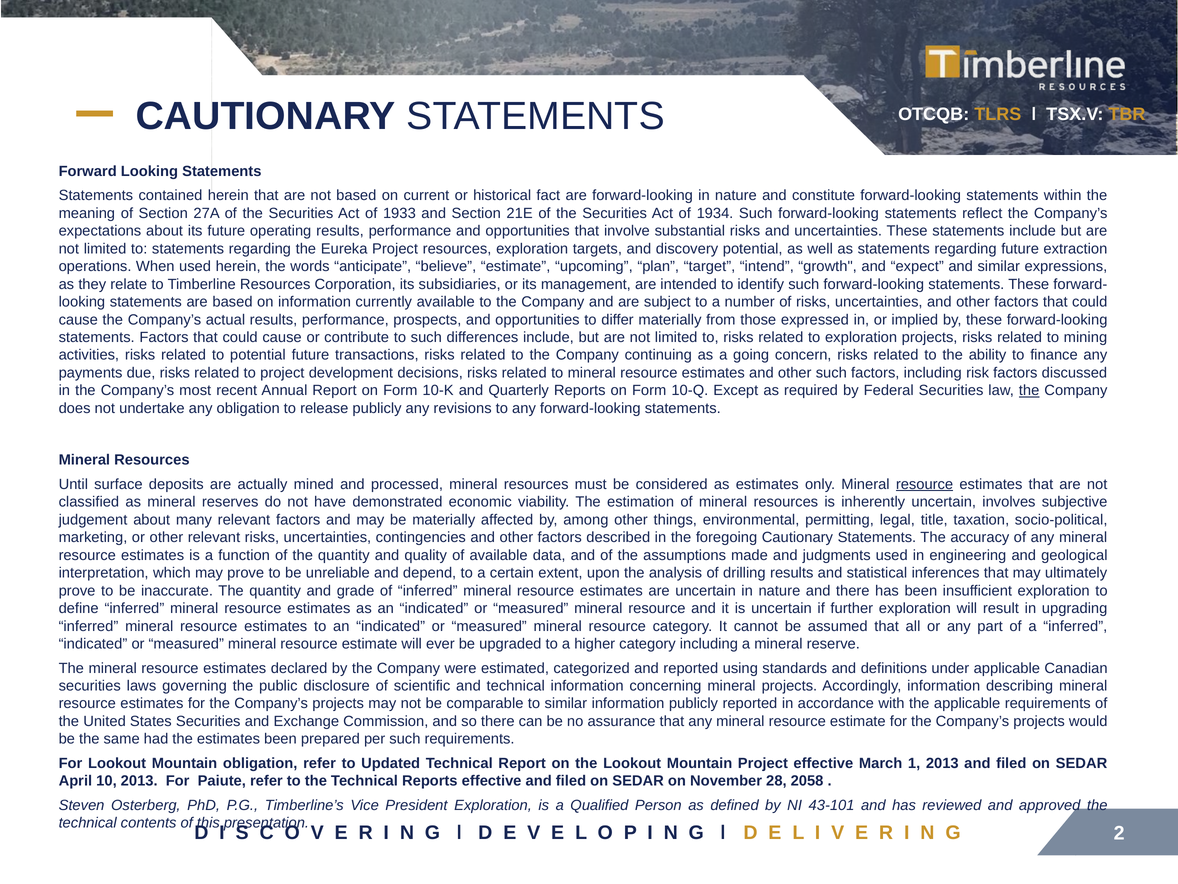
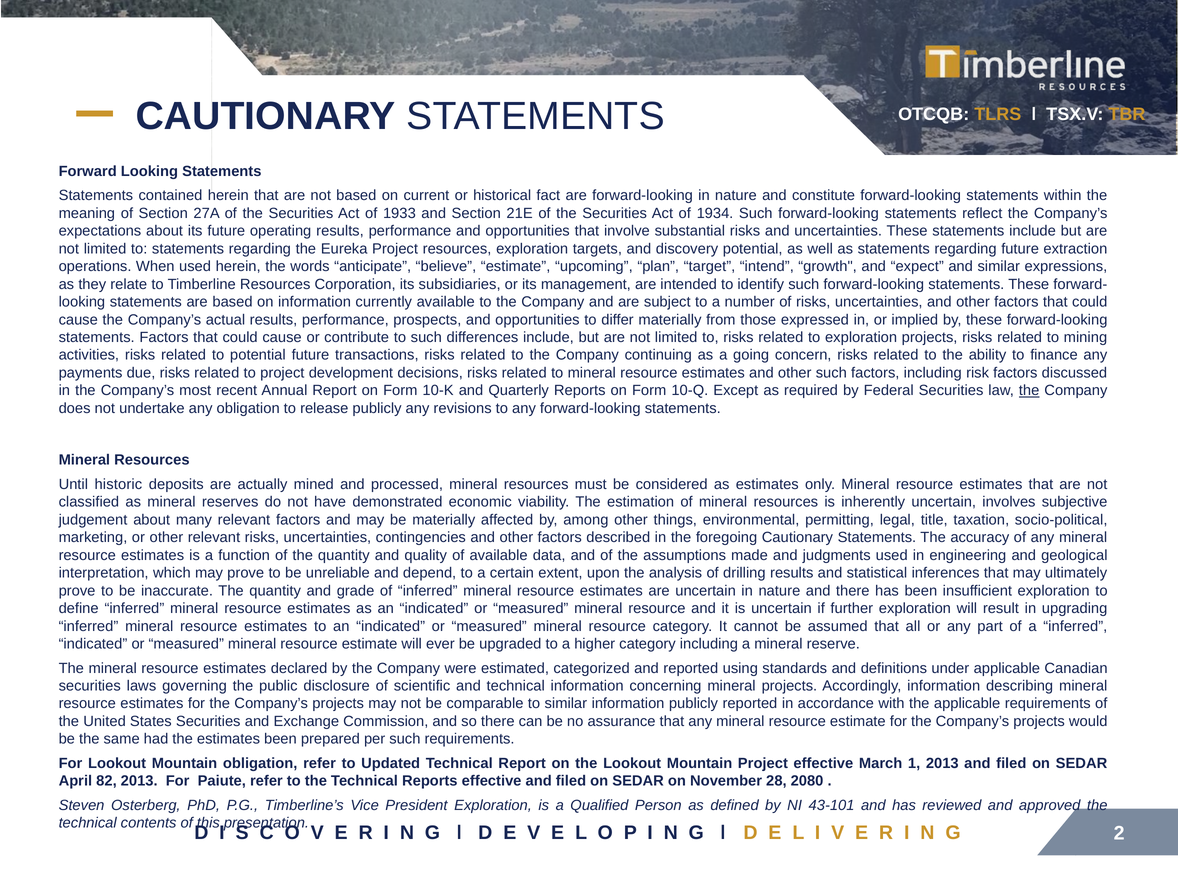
surface: surface -> historic (118, 484)
resource underline: present -> none (925, 484)
10: 10 -> 82 (106, 781)
2058: 2058 -> 2080 (807, 781)
